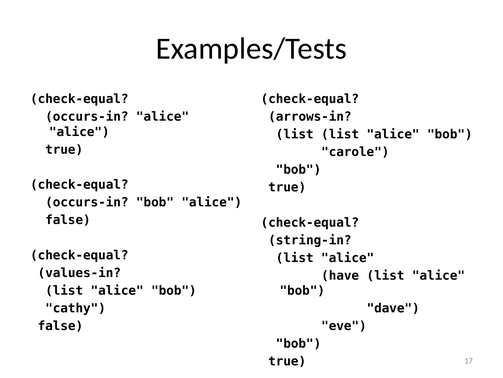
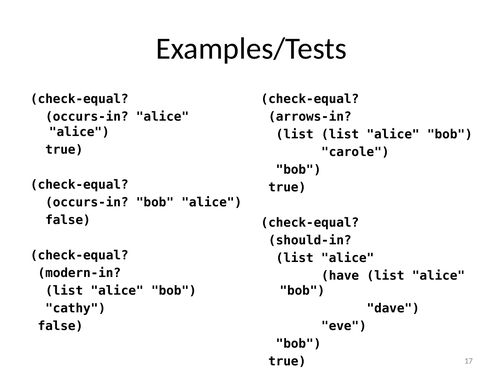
string-in: string-in -> should-in (310, 240)
values-in: values-in -> modern-in (79, 273)
